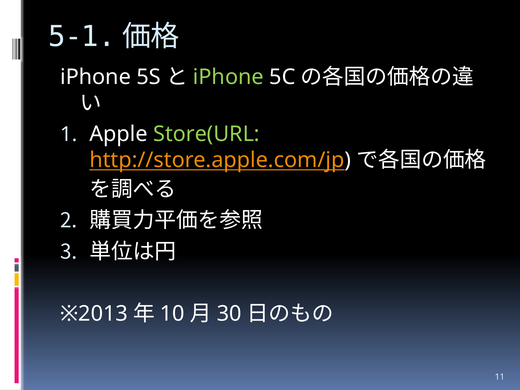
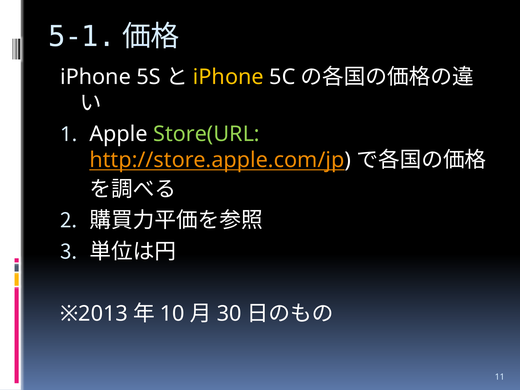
iPhone colour: light green -> yellow (228, 77)
